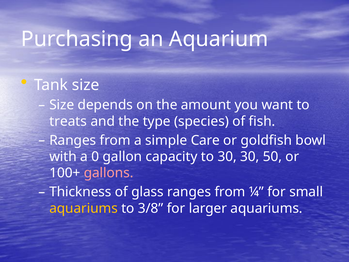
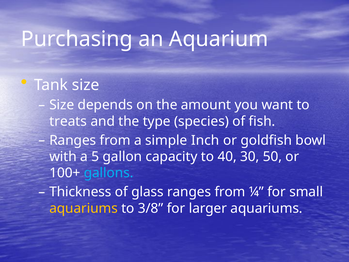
Care: Care -> Inch (205, 140)
0: 0 -> 5 (95, 156)
to 30: 30 -> 40 (227, 156)
gallons colour: pink -> light blue (109, 173)
